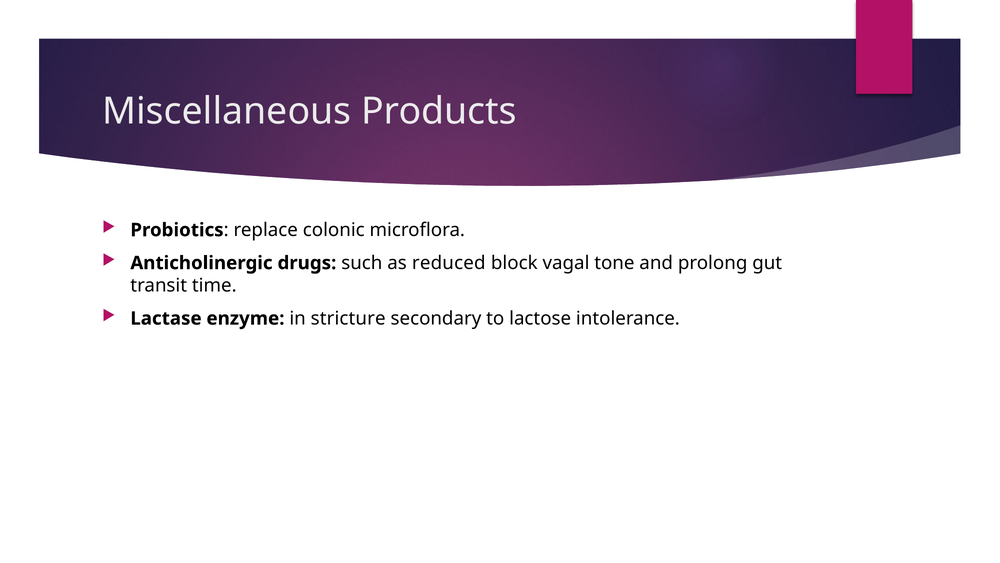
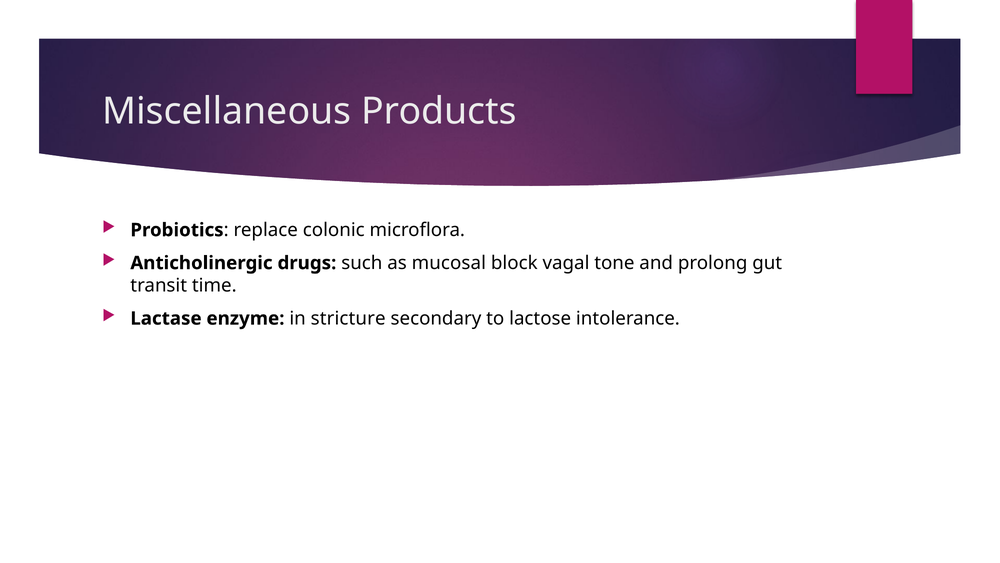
reduced: reduced -> mucosal (449, 263)
